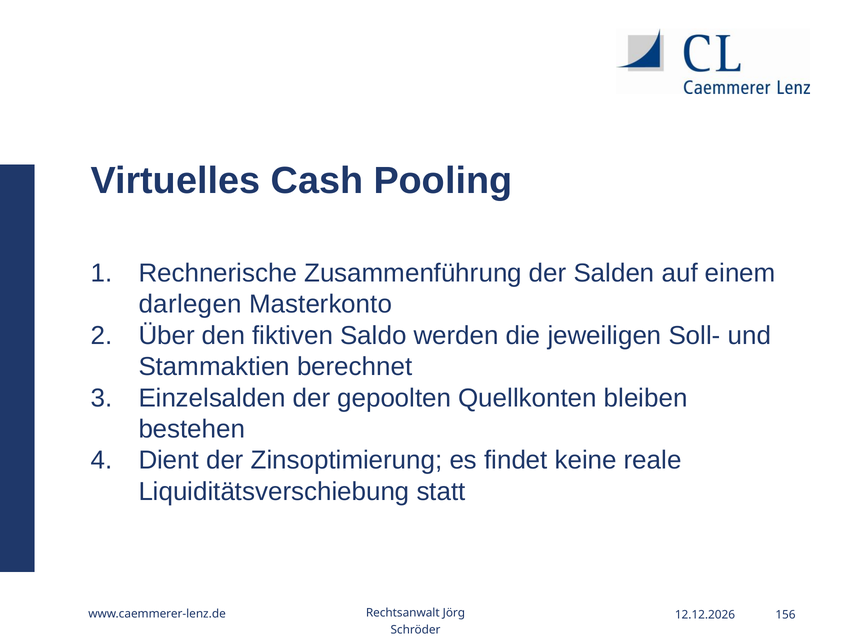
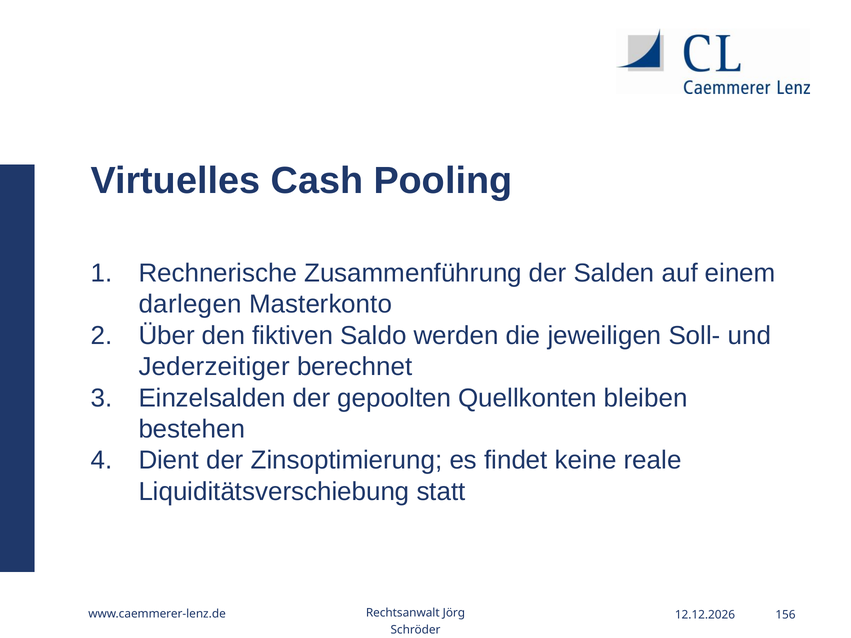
Stammaktien: Stammaktien -> Jederzeitiger (214, 367)
